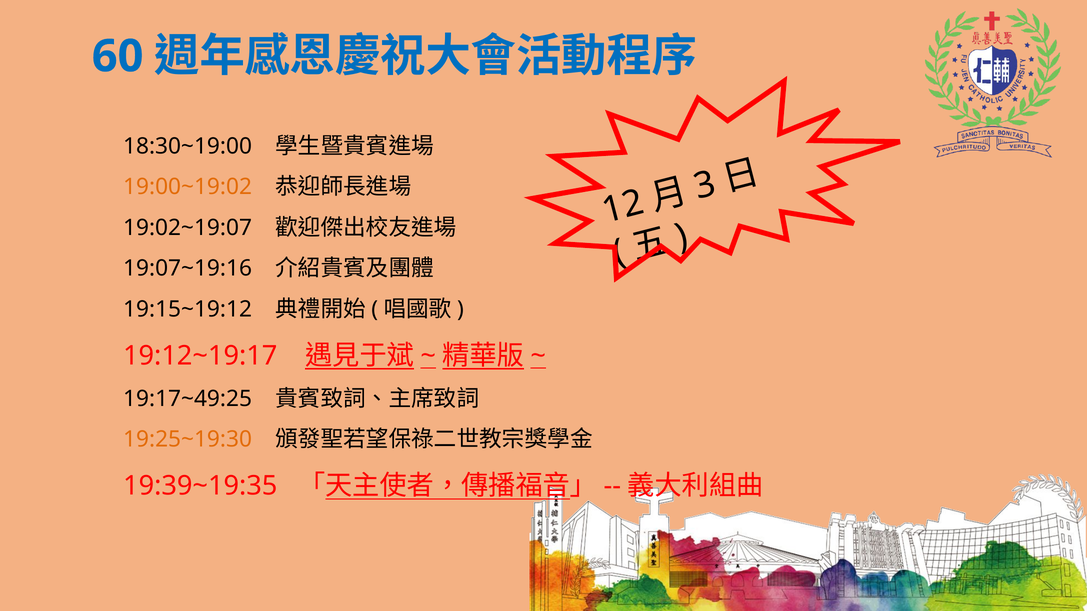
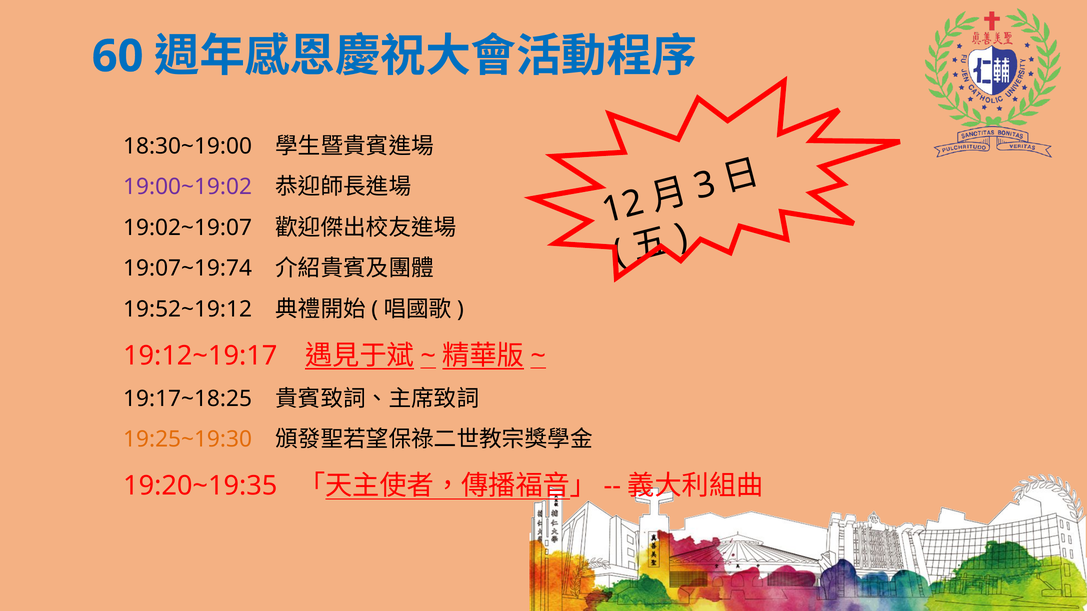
19:00~19:02 colour: orange -> purple (188, 187)
19:07~19:16: 19:07~19:16 -> 19:07~19:74 (188, 269)
19:15~19:12: 19:15~19:12 -> 19:52~19:12 (188, 309)
19:17~49:25: 19:17~49:25 -> 19:17~18:25 (188, 399)
19:39~19:35: 19:39~19:35 -> 19:20~19:35 (200, 486)
